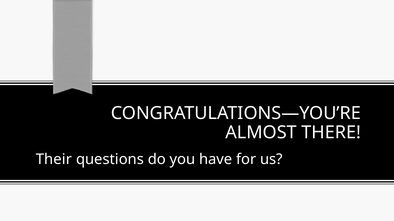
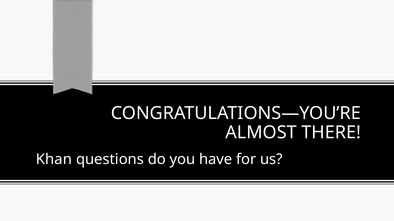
Their: Their -> Khan (54, 160)
